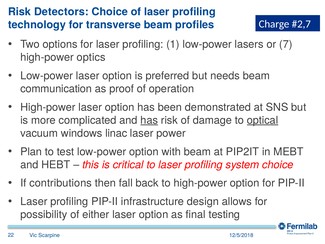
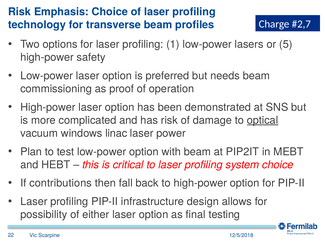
Detectors: Detectors -> Emphasis (61, 12)
7: 7 -> 5 (286, 44)
optics: optics -> safety (91, 57)
communication: communication -> commissioning (56, 89)
has underline: present -> none (149, 120)
